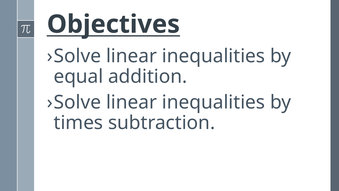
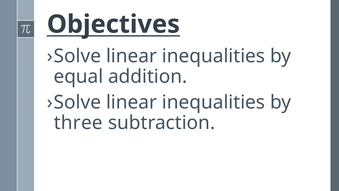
times: times -> three (78, 123)
